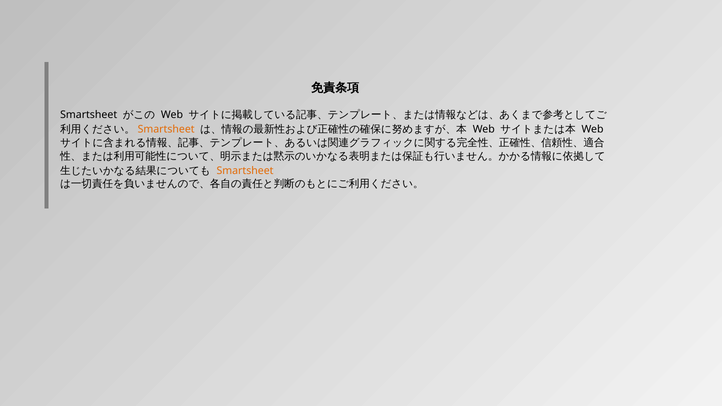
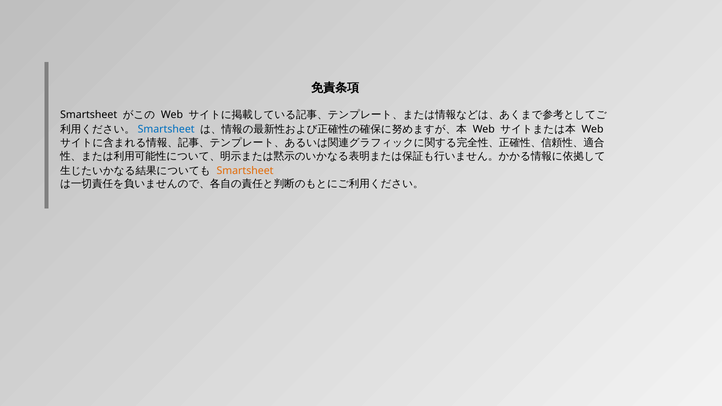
Smartsheet colour: orange -> blue (166, 129)
